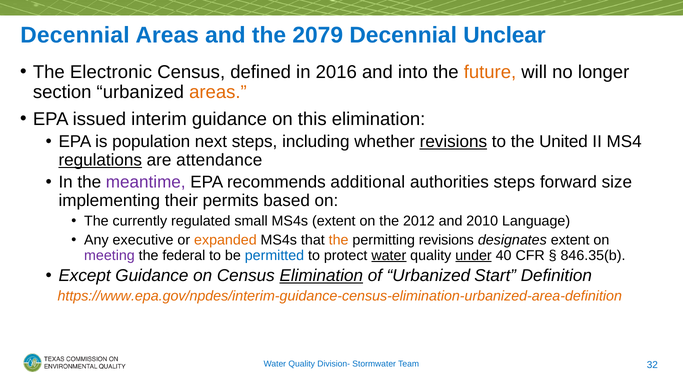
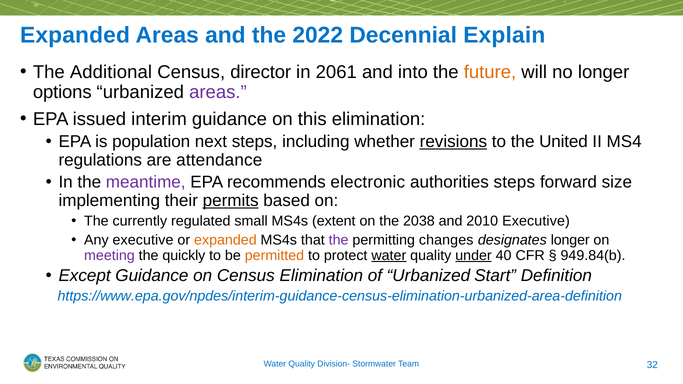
Decennial: Decennial -> Expanded (75, 35)
2079: 2079 -> 2022 (318, 35)
Unclear: Unclear -> Explain (504, 35)
Electronic: Electronic -> Additional (111, 72)
defined: defined -> director (261, 72)
2016: 2016 -> 2061 (336, 72)
section: section -> options (62, 92)
areas colour: orange -> purple (218, 92)
regulations underline: present -> none (100, 160)
additional: additional -> electronic (368, 182)
permits underline: none -> present (231, 201)
2012: 2012 -> 2038 (419, 221)
2010 Language: Language -> Executive (536, 221)
the colour: orange -> purple (339, 240)
permitting revisions: revisions -> changes (446, 240)
designates extent: extent -> longer (570, 240)
federal: federal -> quickly (184, 255)
permitted colour: blue -> orange (274, 255)
846.35(b: 846.35(b -> 949.84(b (593, 255)
Elimination underline: present -> none (321, 276)
https://www.epa.gov/npdes/interim-guidance-census-elimination-urbanized-area-definition colour: orange -> blue (340, 296)
